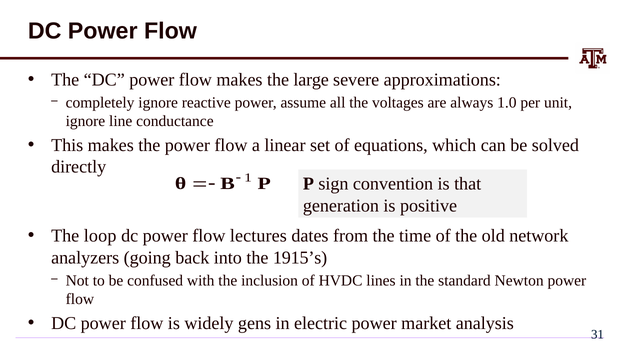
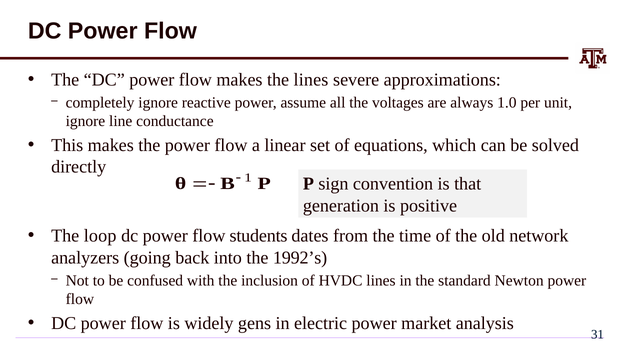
the large: large -> lines (311, 80)
lectures: lectures -> students (259, 236)
1915’s: 1915’s -> 1992’s (300, 257)
